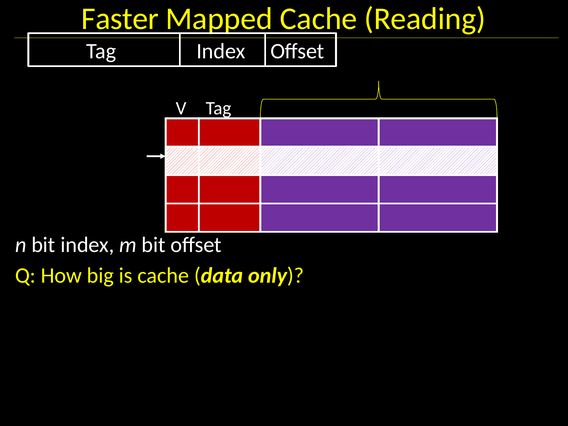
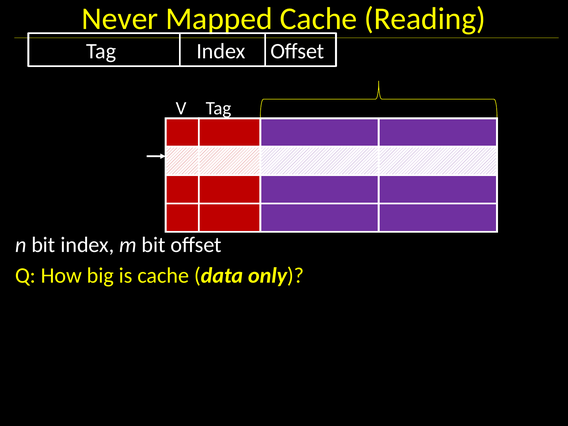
Faster: Faster -> Never (120, 19)
